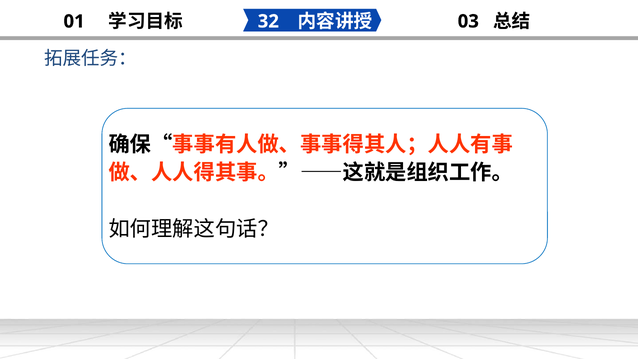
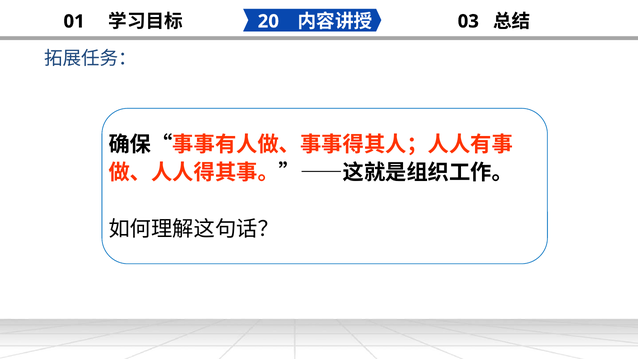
32: 32 -> 20 (268, 21)
